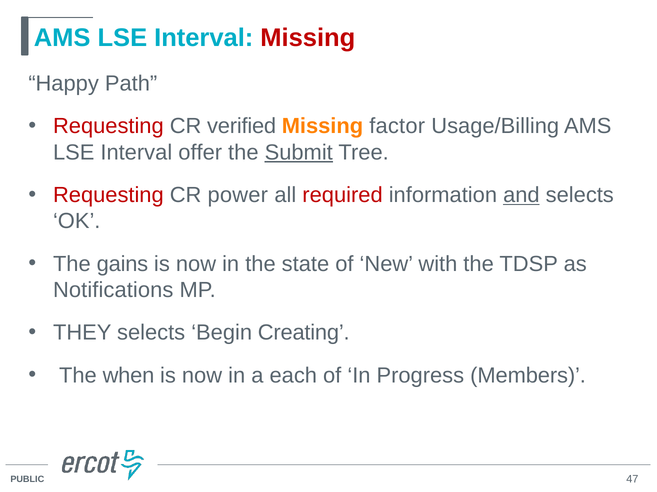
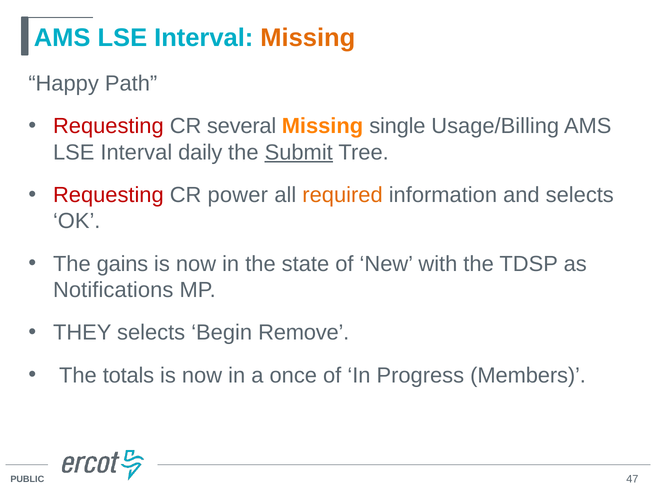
Missing colour: red -> orange (308, 38)
verified: verified -> several (242, 126)
factor: factor -> single (397, 126)
offer: offer -> daily (200, 153)
required colour: red -> orange (343, 195)
and underline: present -> none (521, 195)
Creating: Creating -> Remove (304, 333)
when: when -> totals (128, 376)
each: each -> once (293, 376)
